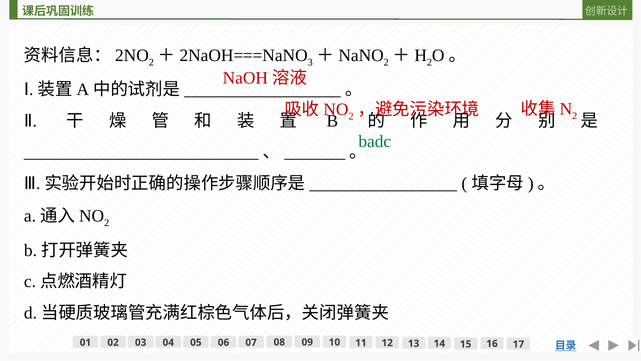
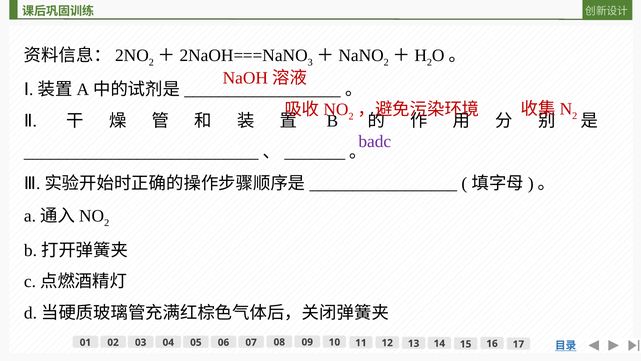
badc colour: green -> purple (375, 141)
